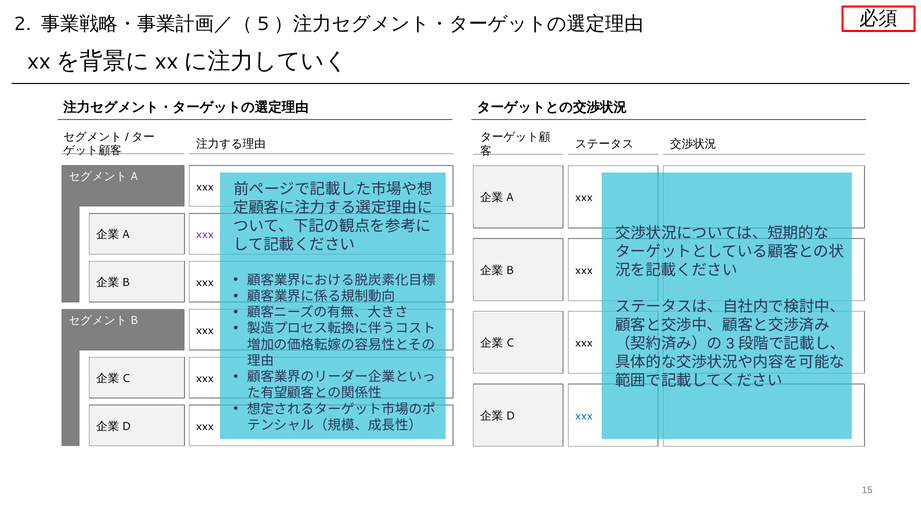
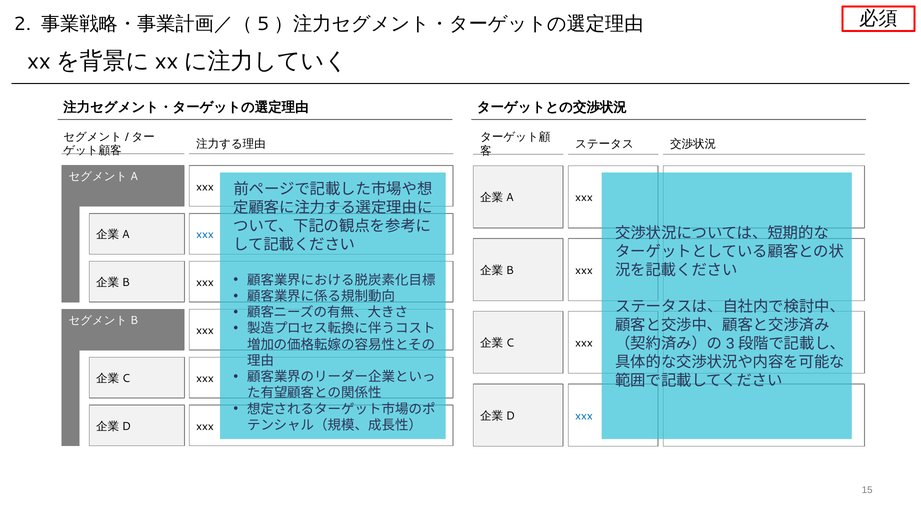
xxx colour: purple -> blue (205, 235)
